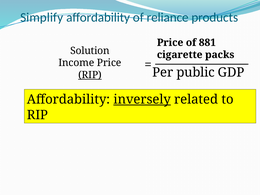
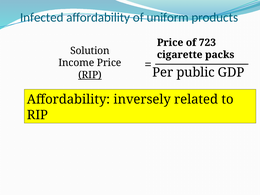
Simplify: Simplify -> Infected (42, 17)
reliance: reliance -> uniform (168, 17)
881: 881 -> 723 (207, 43)
inversely underline: present -> none (142, 99)
